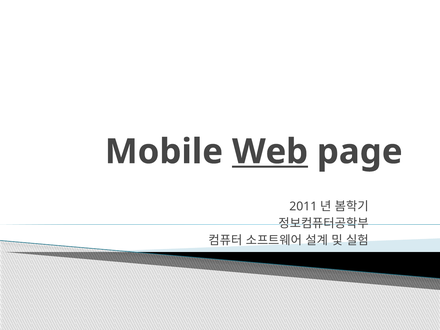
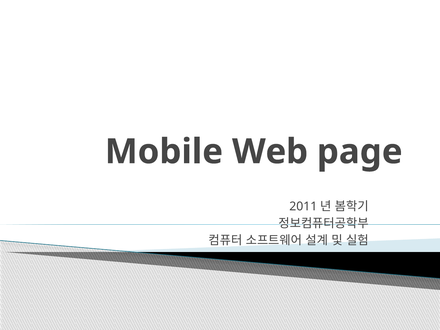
Web underline: present -> none (270, 152)
